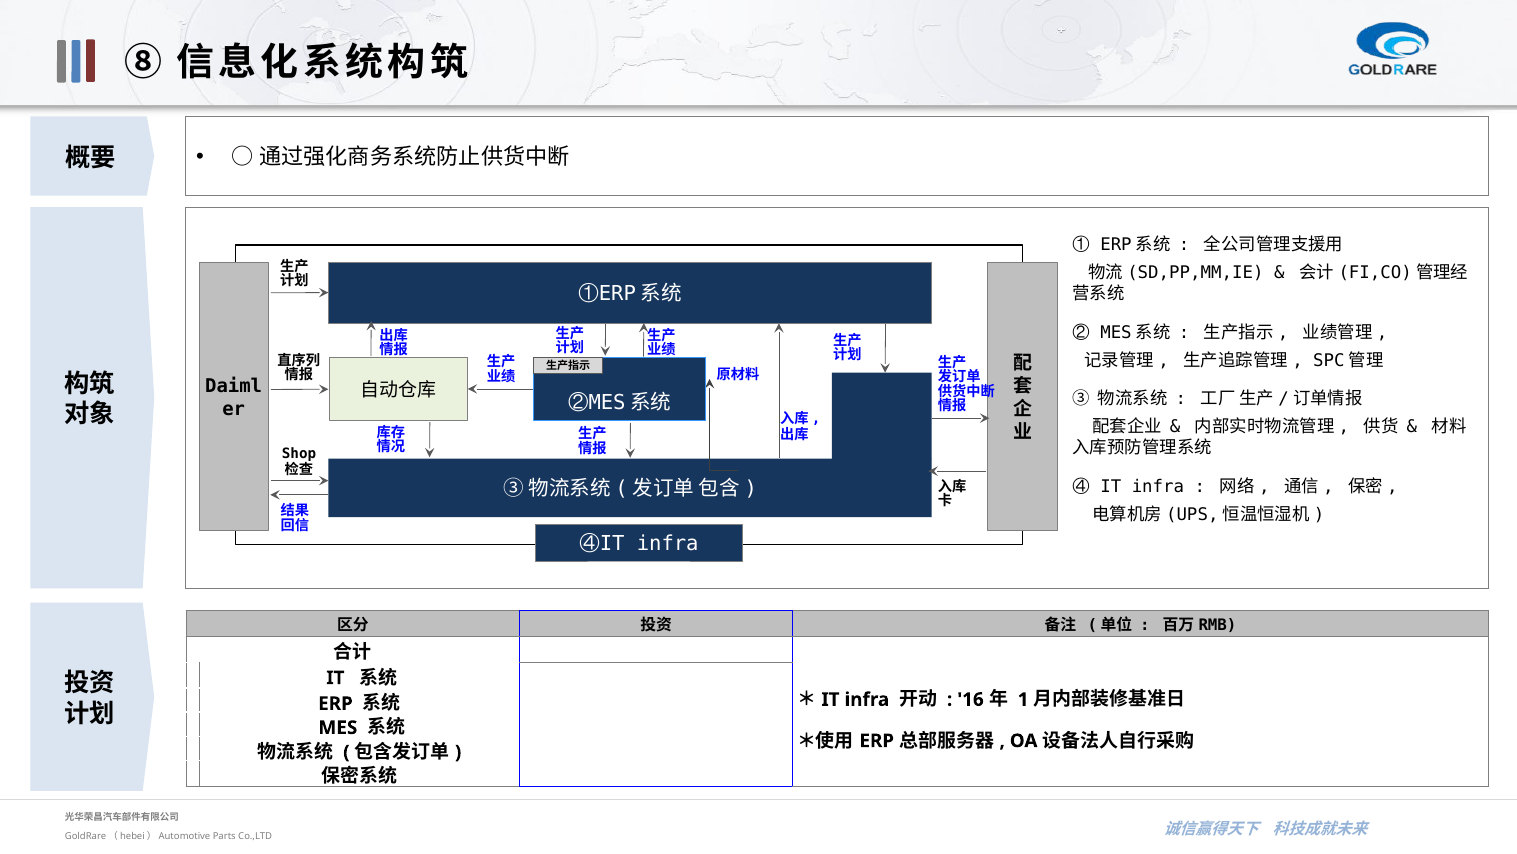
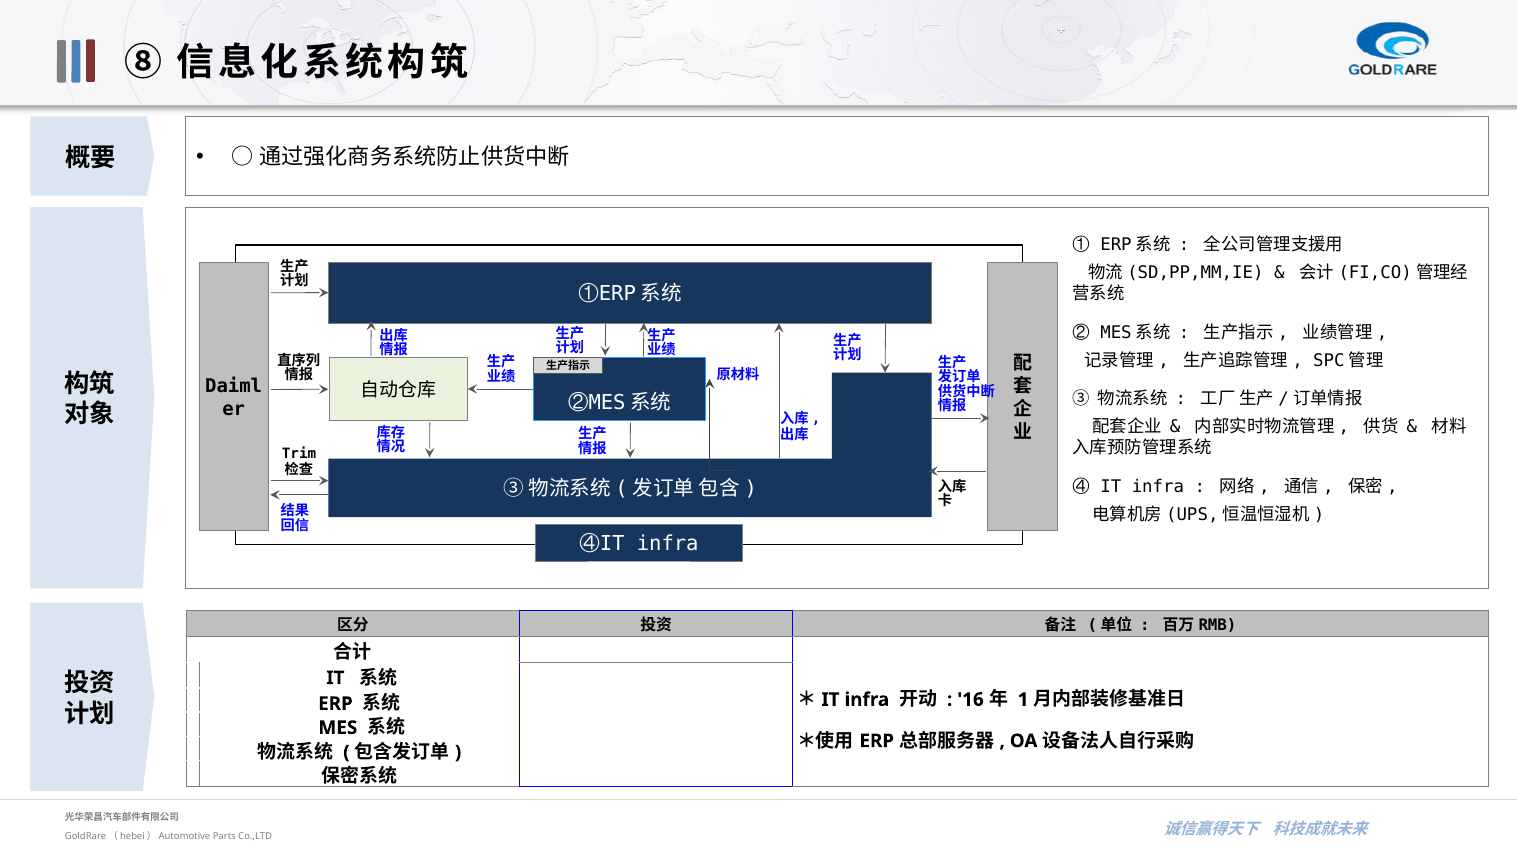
Shop: Shop -> Trim (299, 454)
